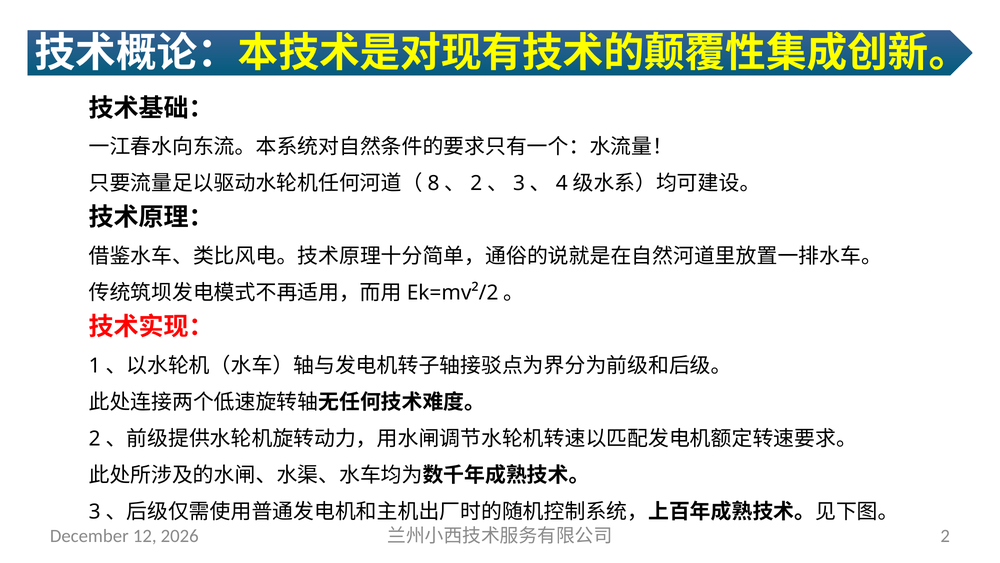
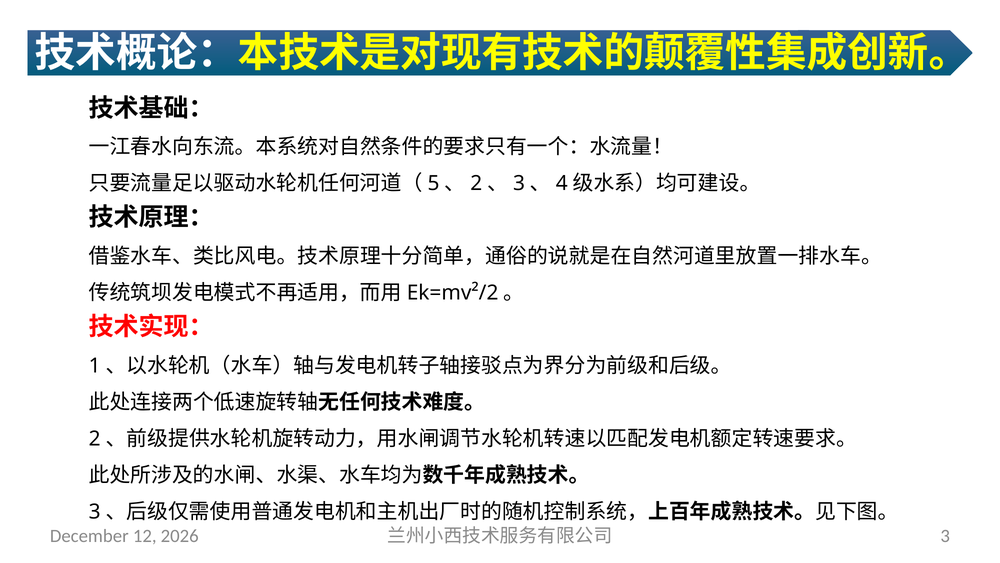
8: 8 -> 5 (434, 183)
2: 2 -> 3 (945, 536)
